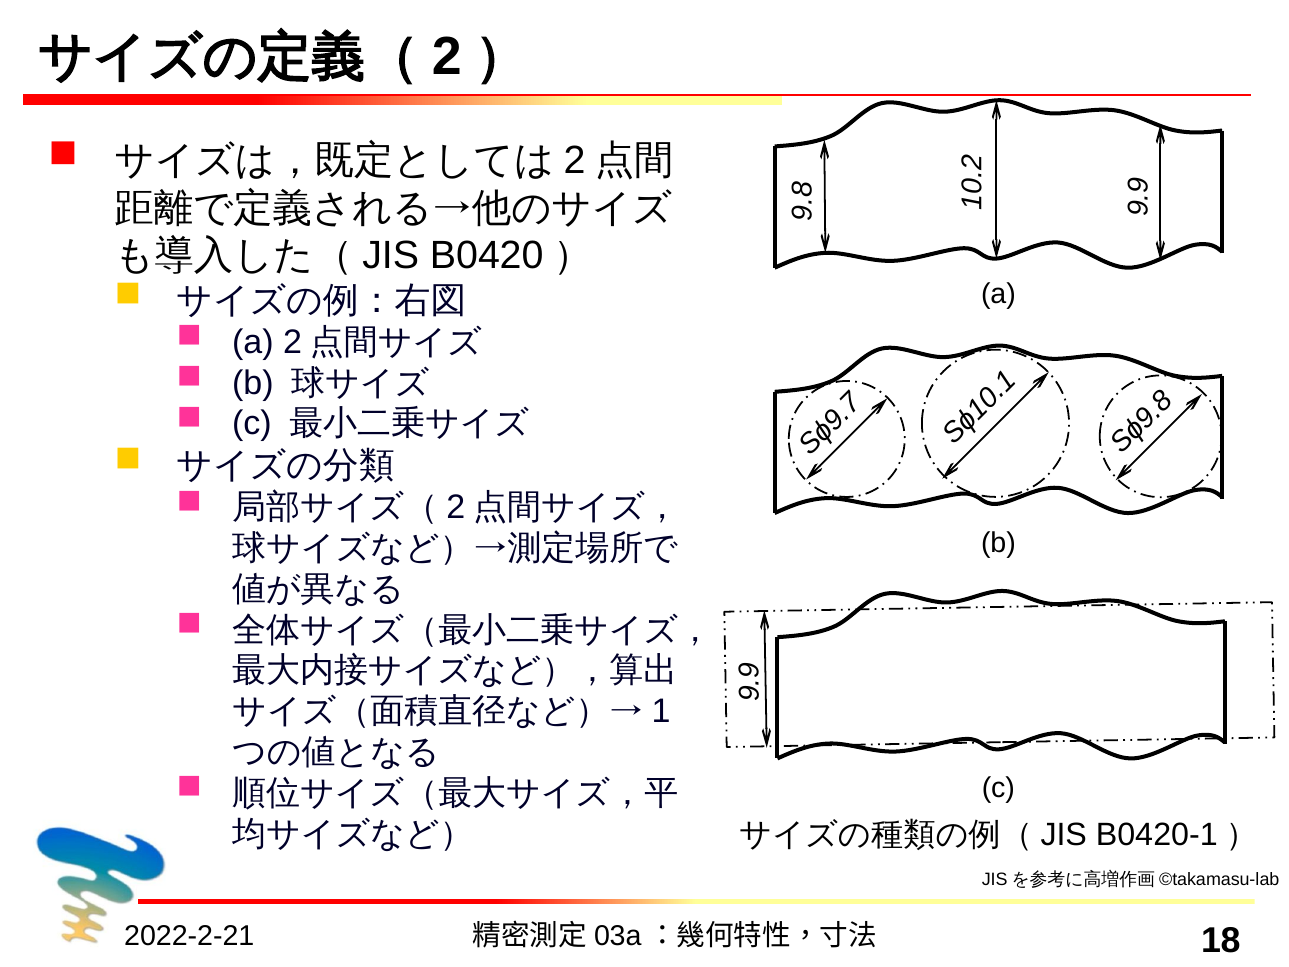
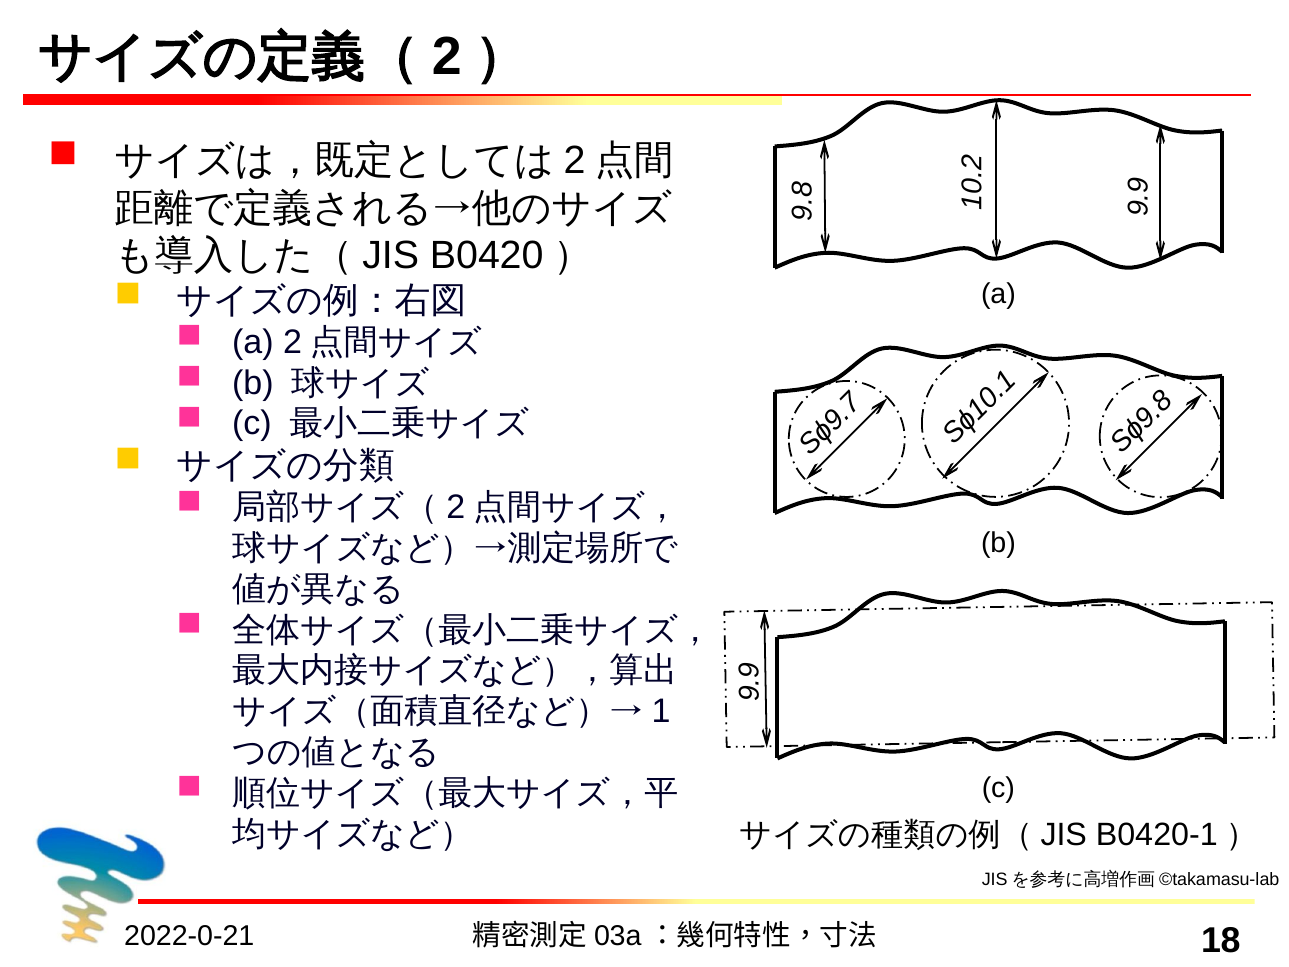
2022-2-21: 2022-2-21 -> 2022-0-21 (189, 935)
